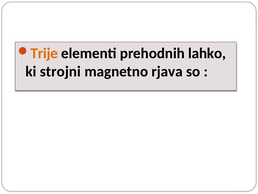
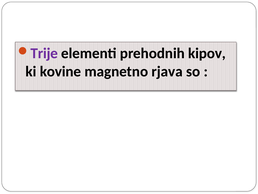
Trije colour: orange -> purple (44, 53)
lahko: lahko -> kipov (207, 53)
strojni: strojni -> kovine (60, 71)
